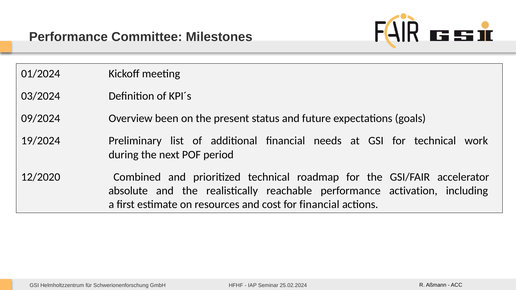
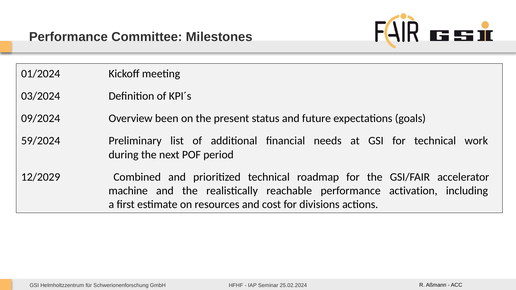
19/2024: 19/2024 -> 59/2024 (41, 141)
12/2020: 12/2020 -> 12/2029 (41, 177)
absolute: absolute -> machine (128, 191)
for financial: financial -> divisions (319, 205)
